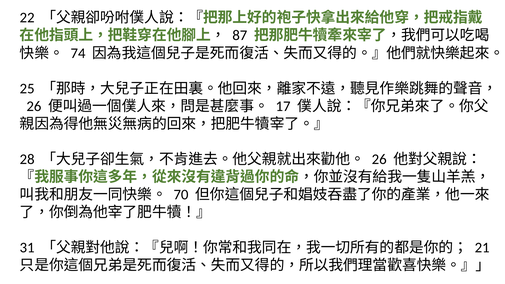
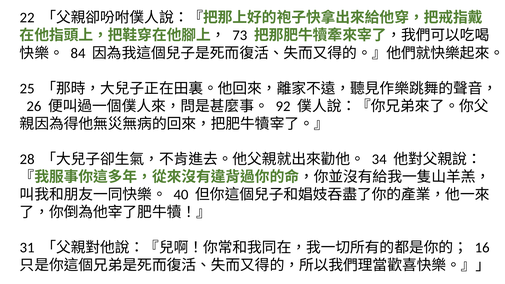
87: 87 -> 73 (240, 35)
74: 74 -> 84 (78, 53)
17: 17 -> 92 (283, 106)
26: 26 -> 34 (379, 159)
70: 70 -> 40 (181, 195)
21: 21 -> 16 (482, 248)
